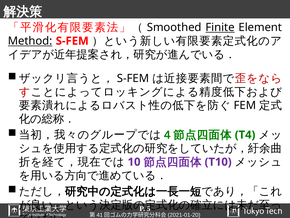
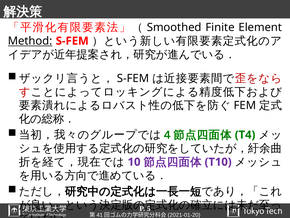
Finite underline: present -> none (220, 27)
